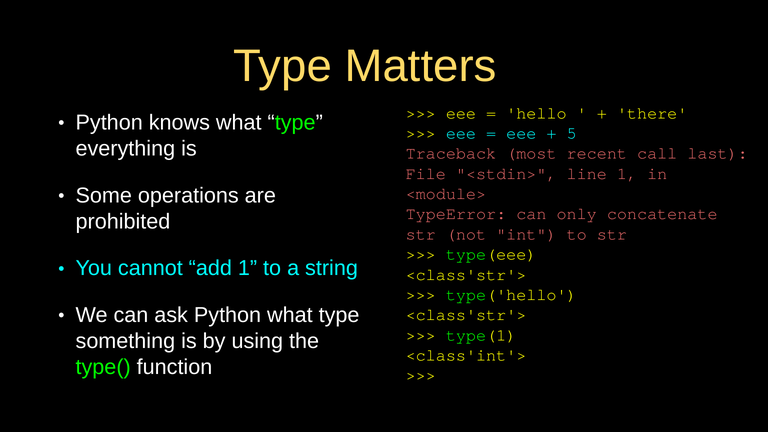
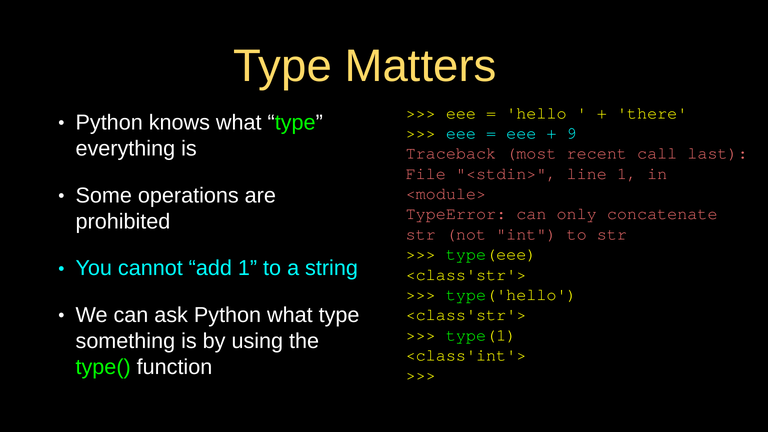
5: 5 -> 9 (572, 133)
